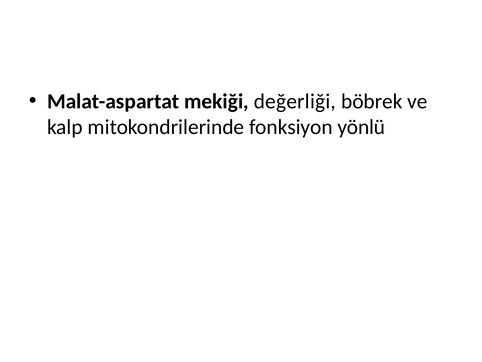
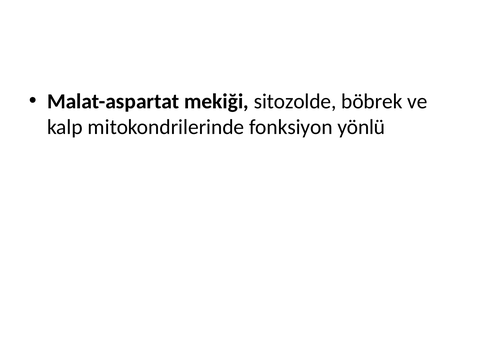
değerliği: değerliği -> sitozolde (295, 101)
